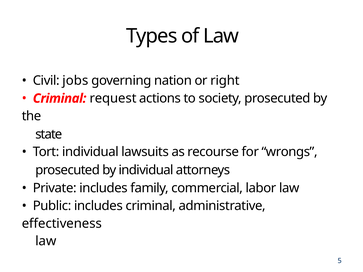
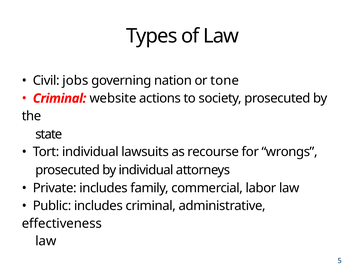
right: right -> tone (225, 81)
request: request -> website (113, 99)
